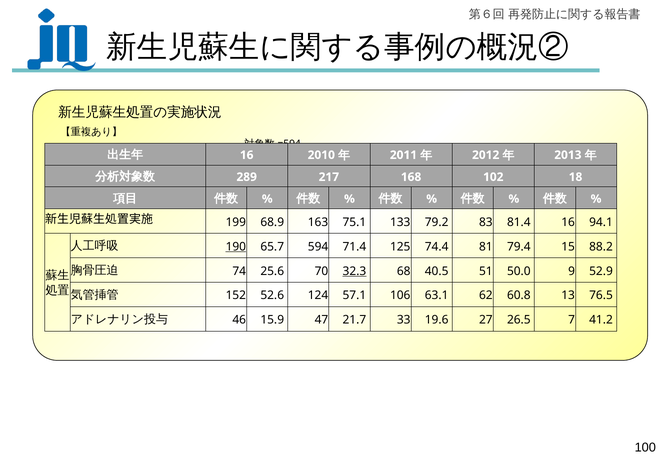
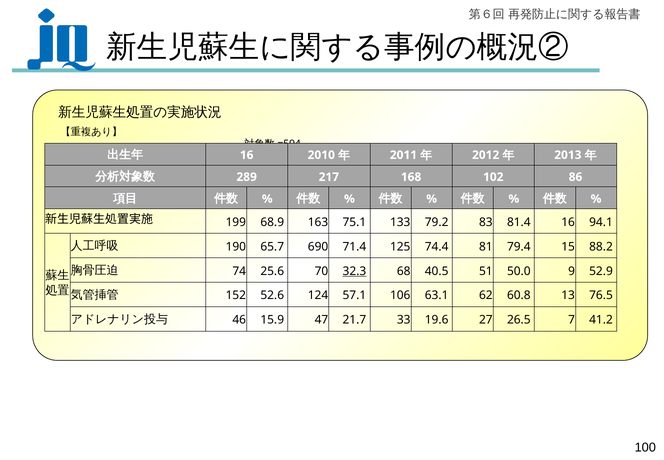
18: 18 -> 86 (576, 177)
190 underline: present -> none (236, 247)
594: 594 -> 690 (318, 247)
